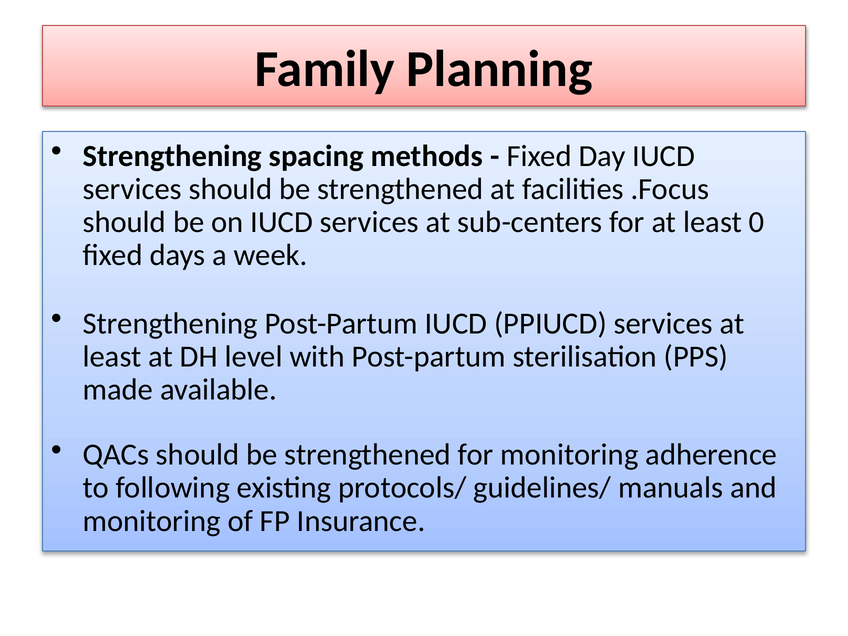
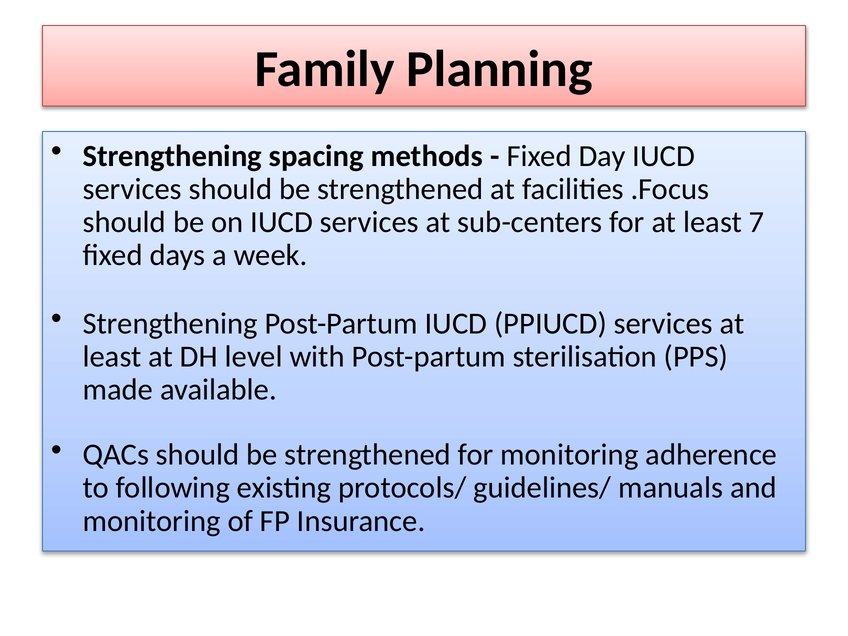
0: 0 -> 7 (757, 222)
